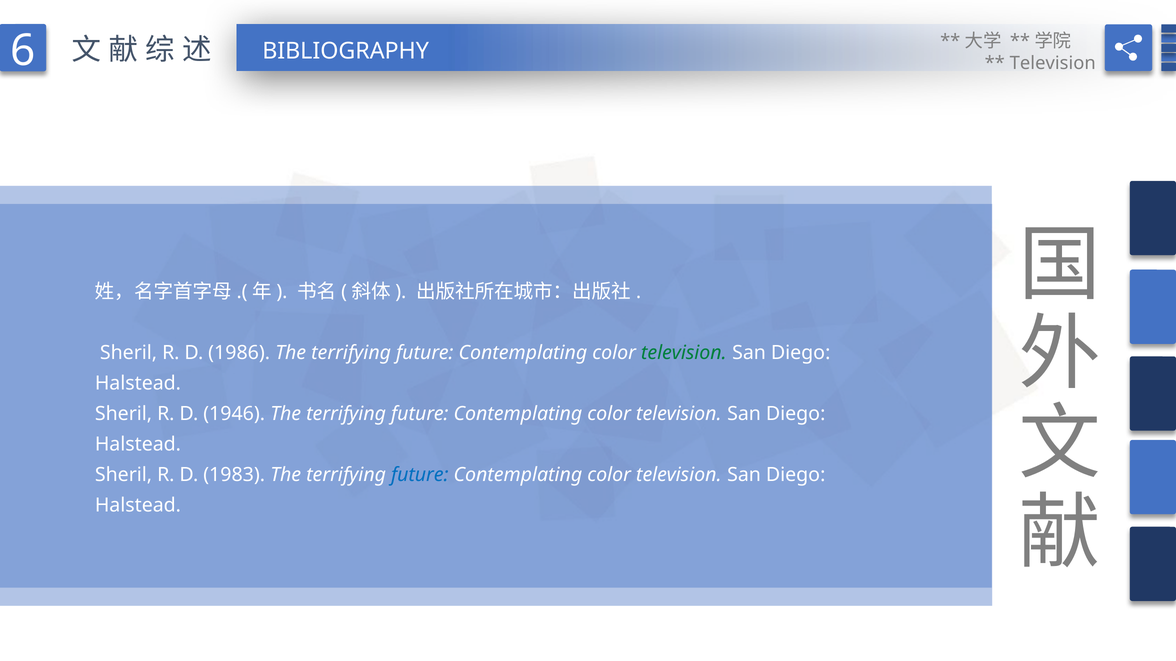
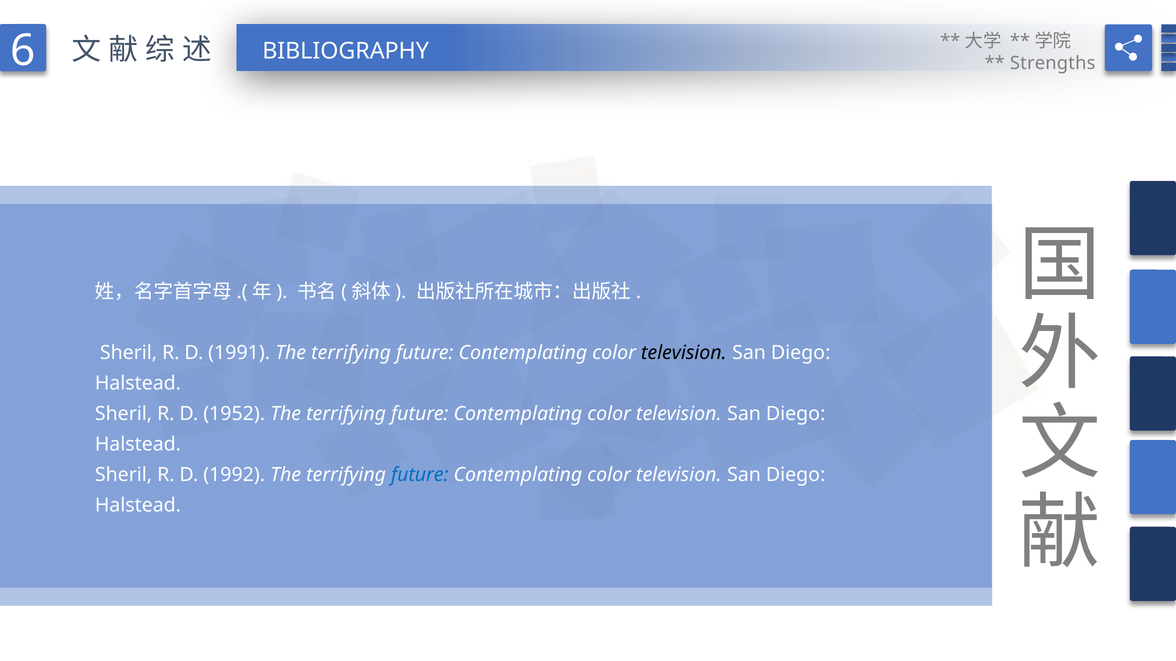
Television: Television -> Strengths (1053, 63)
1986: 1986 -> 1991 (239, 353)
television colour: green -> black (684, 353)
1946: 1946 -> 1952 (234, 414)
1983: 1983 -> 1992 (234, 475)
